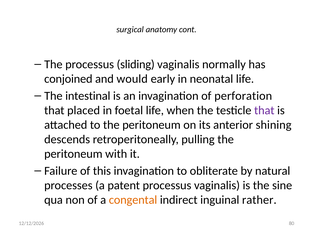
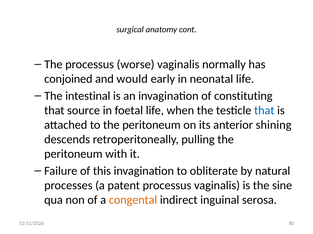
sliding: sliding -> worse (136, 64)
perforation: perforation -> constituting (243, 96)
placed: placed -> source (84, 111)
that colour: purple -> blue (264, 111)
rather: rather -> serosa (259, 201)
